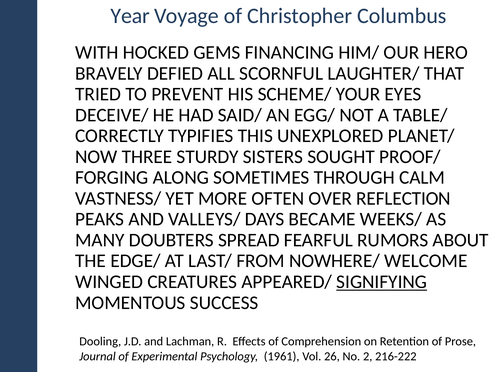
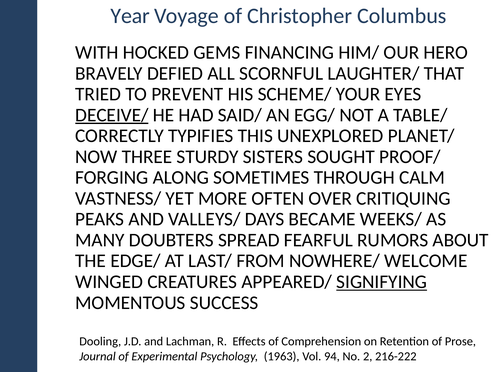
DECEIVE/ underline: none -> present (112, 115)
REFLECTION: REFLECTION -> CRITIQUING (403, 198)
1961: 1961 -> 1963 (282, 356)
26: 26 -> 94 (332, 356)
